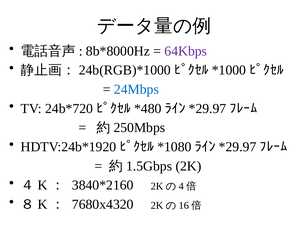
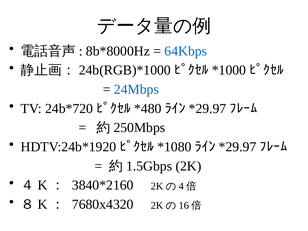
64Kbps colour: purple -> blue (186, 51)
